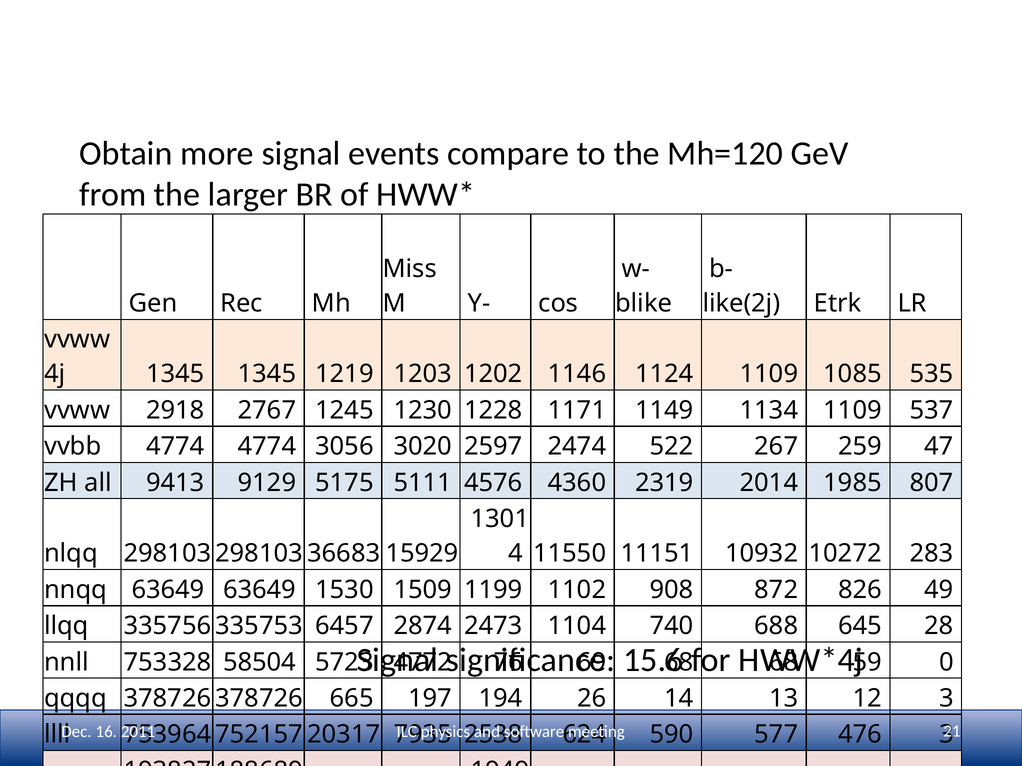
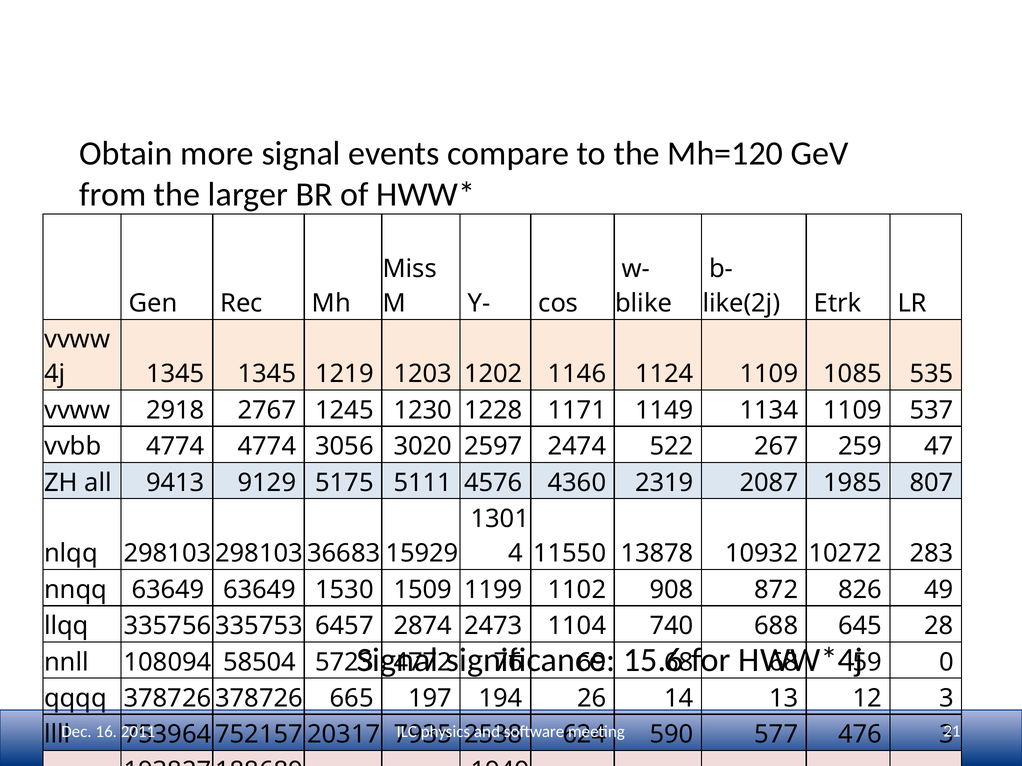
2014: 2014 -> 2087 (769, 483)
11151: 11151 -> 13878 (657, 554)
753328: 753328 -> 108094 (168, 663)
